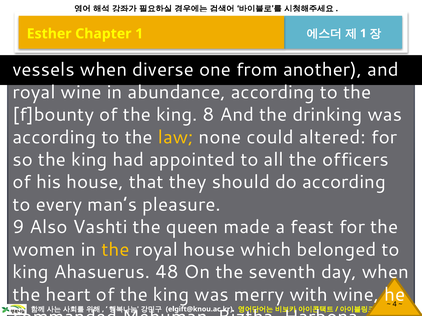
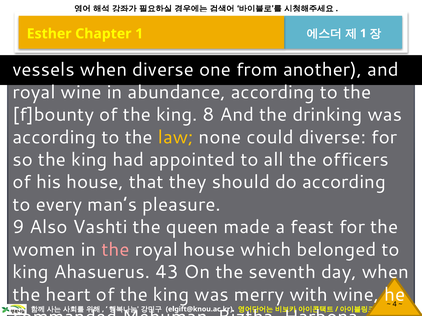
could altered: altered -> diverse (332, 137)
the colour: yellow -> pink (116, 250)
48: 48 -> 43 (167, 272)
